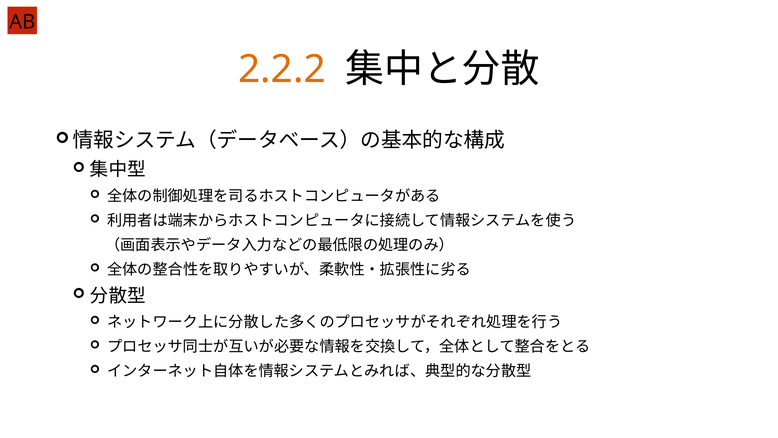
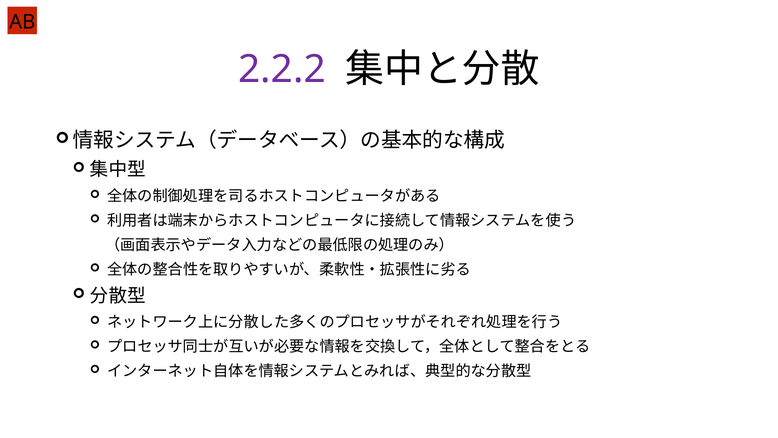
2.2.2 colour: orange -> purple (282, 70)
